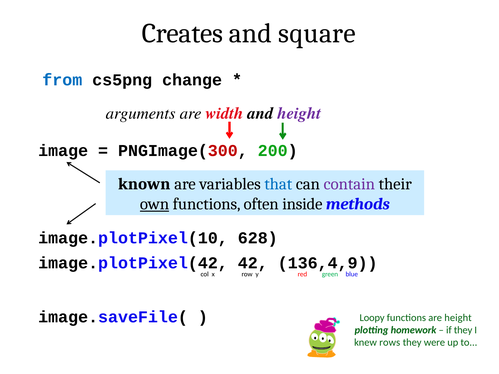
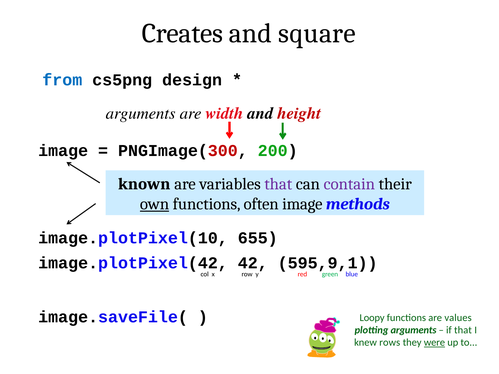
change: change -> design (192, 80)
height colour: purple -> red (299, 113)
that colour: blue -> purple (278, 184)
often inside: inside -> image (302, 204)
628: 628 -> 655 (258, 238)
136,4,9: 136,4,9 -> 595,9,1 (328, 263)
are height: height -> values (458, 318)
plotting homework: homework -> arguments (414, 330)
if they: they -> that (463, 330)
were underline: none -> present (434, 343)
